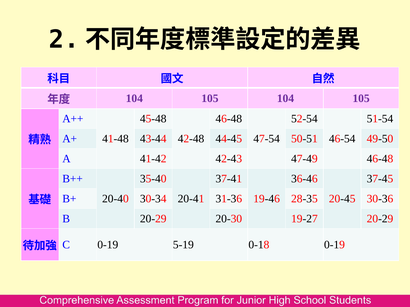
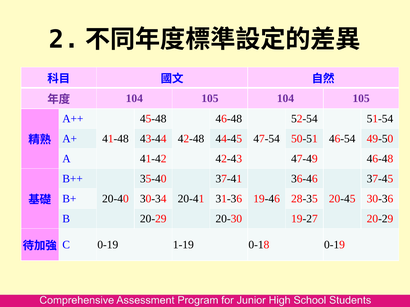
5-19: 5-19 -> 1-19 (183, 245)
